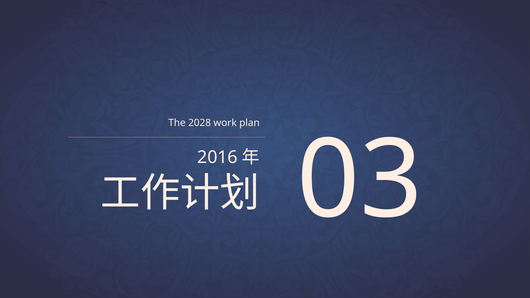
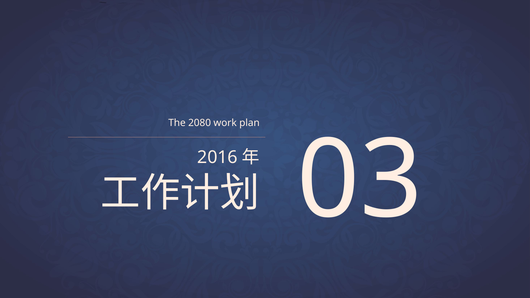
2028: 2028 -> 2080 (200, 123)
